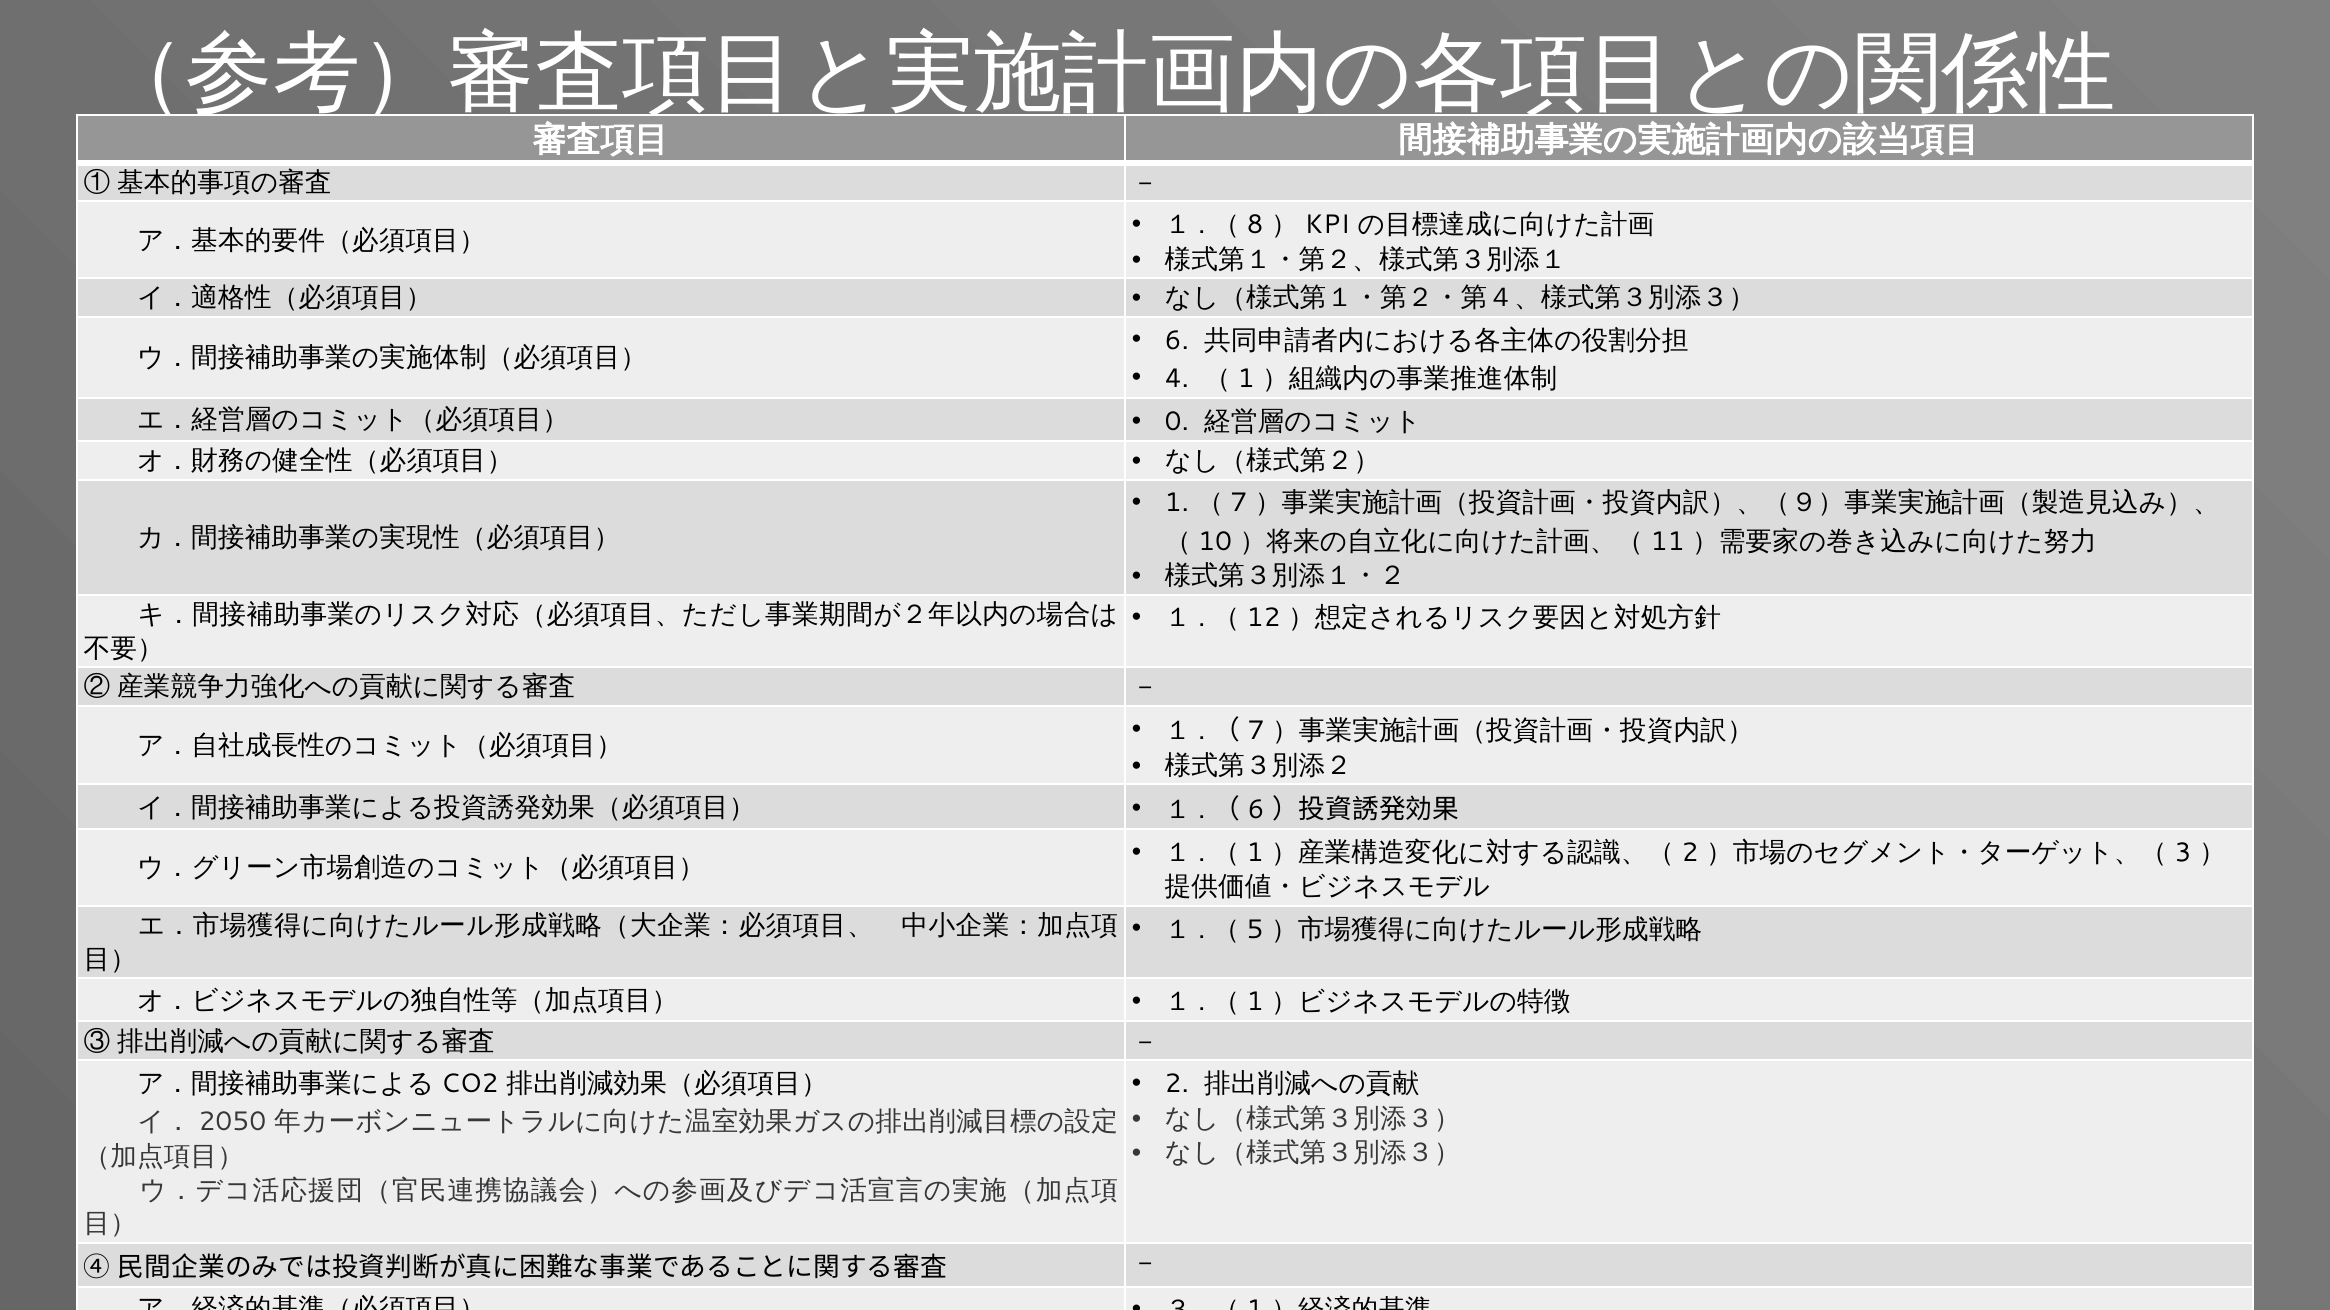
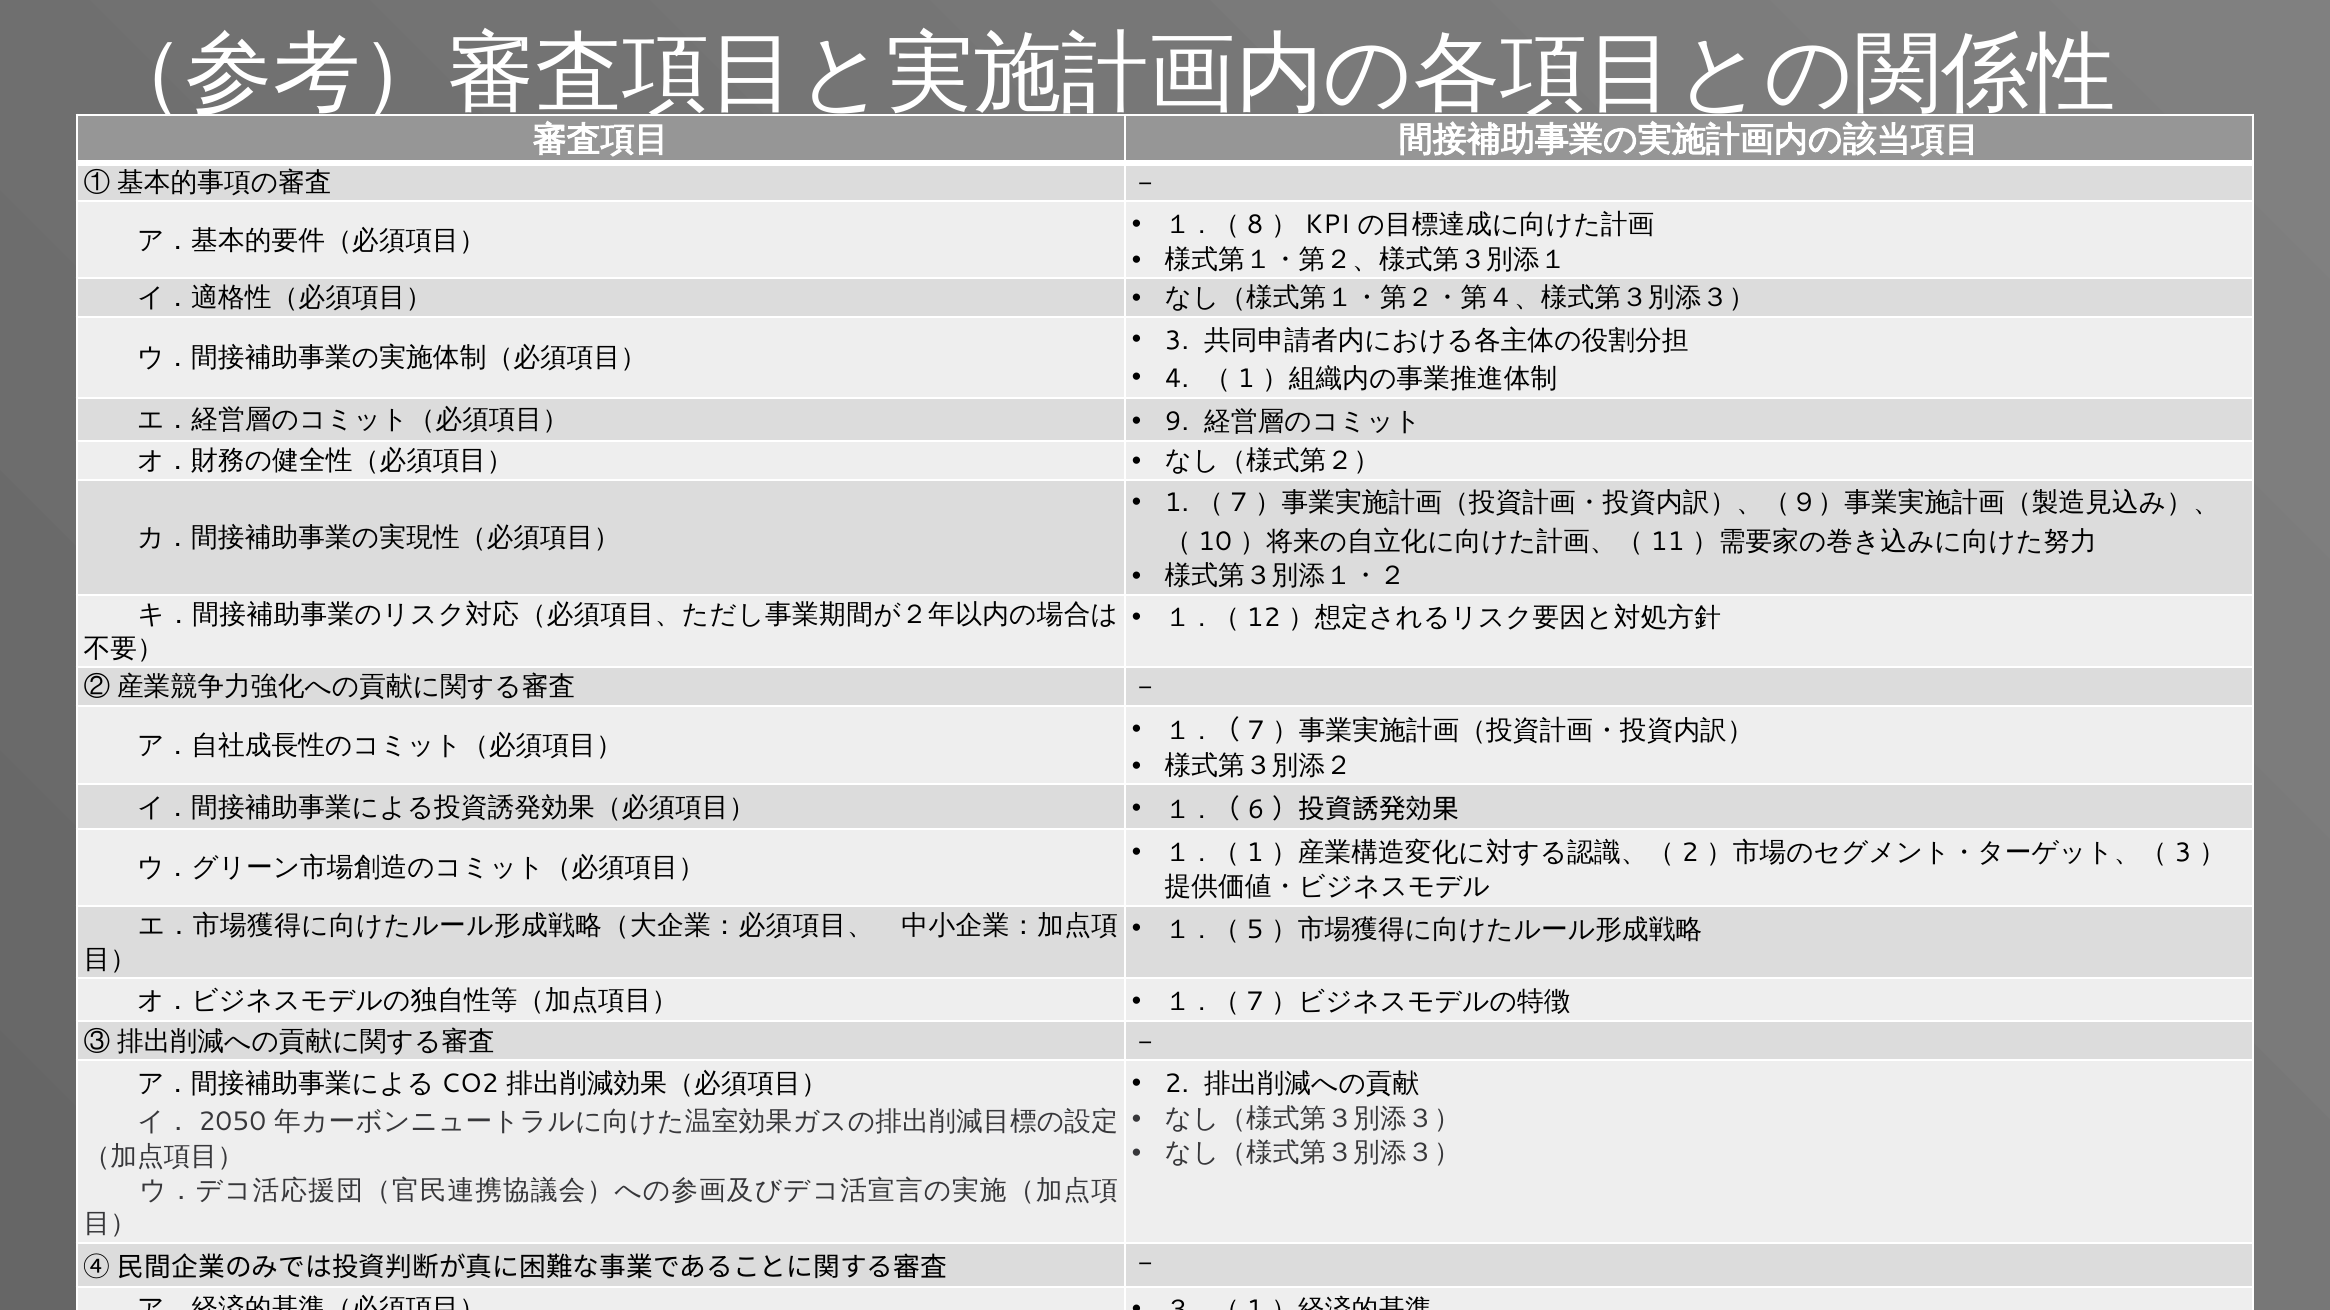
6: 6 -> 3 (1177, 340)
0: 0 -> 9 (1177, 422)
1: 1 -> 7 (1255, 1002)
